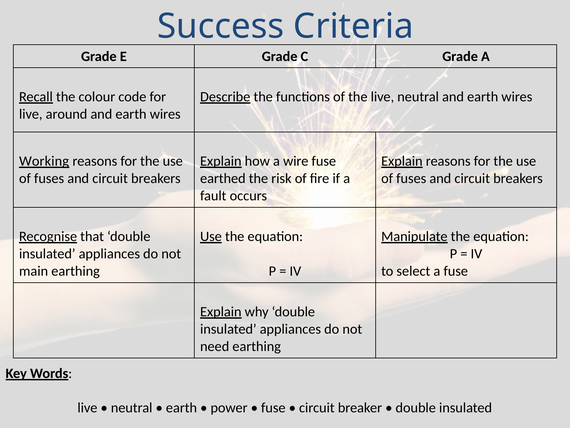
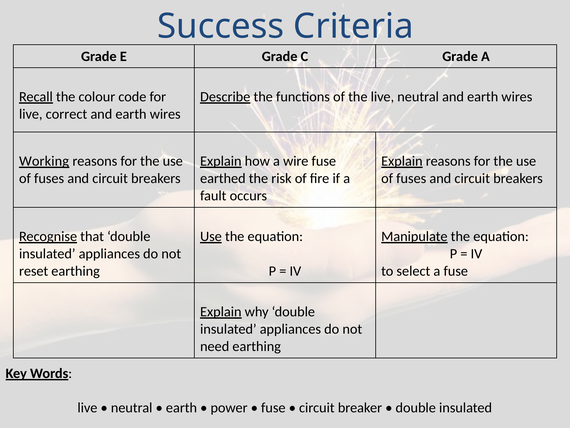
around: around -> correct (66, 114)
main: main -> reset (34, 271)
